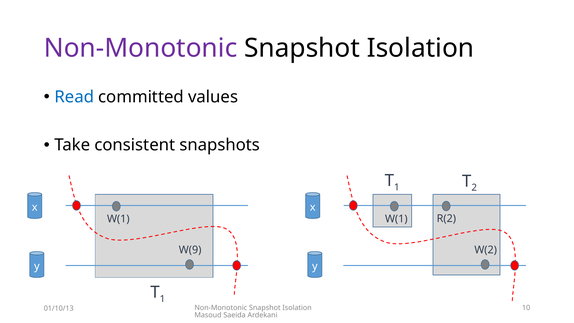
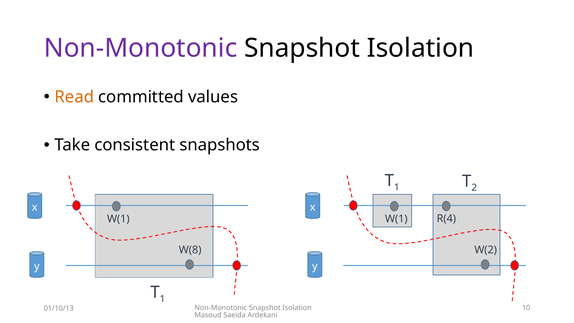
Read colour: blue -> orange (74, 97)
R(2: R(2 -> R(4 (446, 219)
W(9: W(9 -> W(8 (190, 250)
